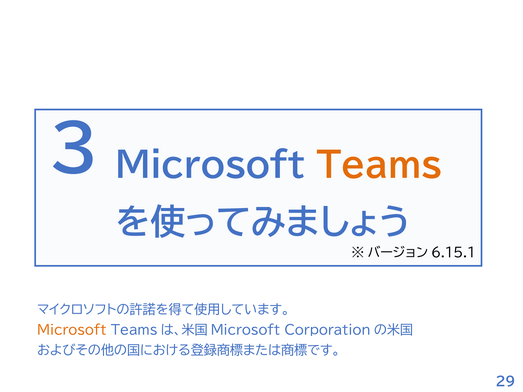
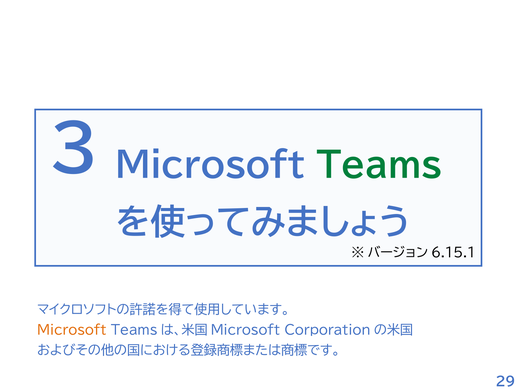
Teams colour: orange -> green (379, 166)
